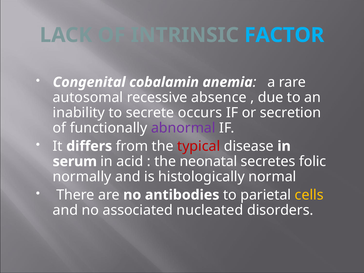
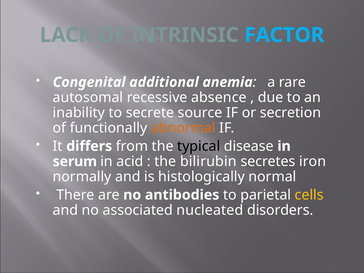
cobalamin: cobalamin -> additional (164, 82)
occurs: occurs -> source (200, 113)
abnormal colour: purple -> orange (183, 128)
typical colour: red -> black (199, 146)
neonatal: neonatal -> bilirubin (208, 161)
folic: folic -> iron (313, 161)
